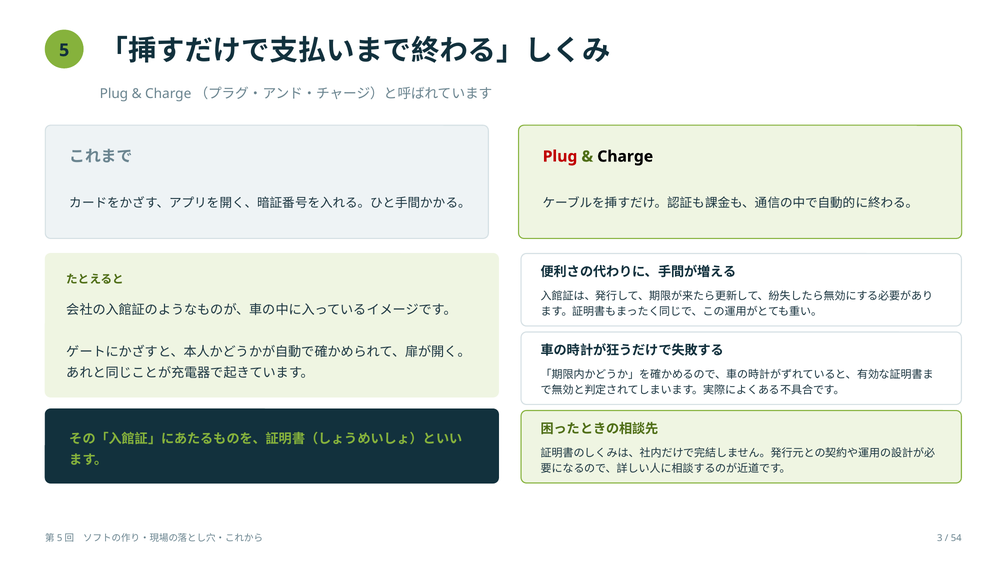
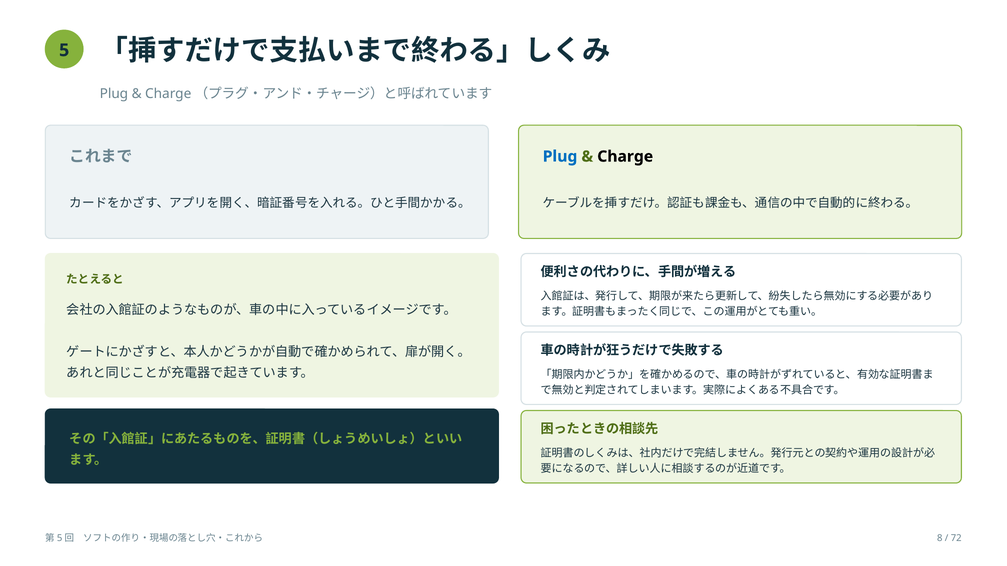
Plug colour: red -> blue (560, 157)
3: 3 -> 8 (940, 538)
54: 54 -> 72 (956, 538)
